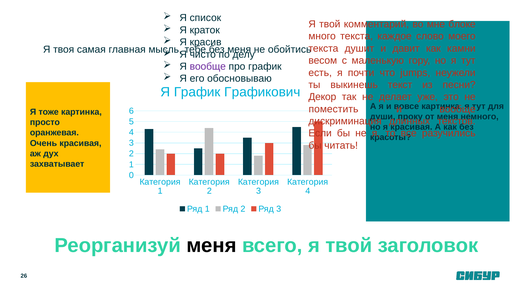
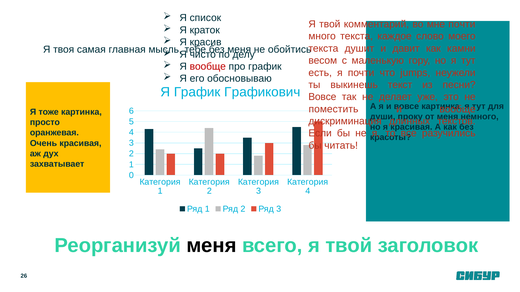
мне блоке: блоке -> почти (462, 24)
вообще colour: purple -> red (208, 67)
Декор: Декор -> Вовсе (322, 97)
